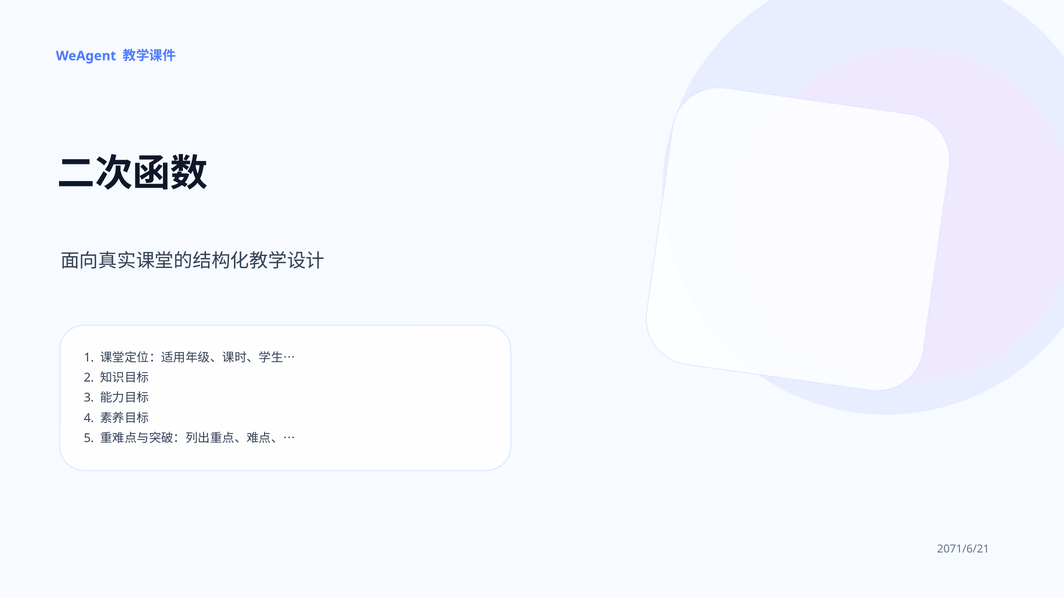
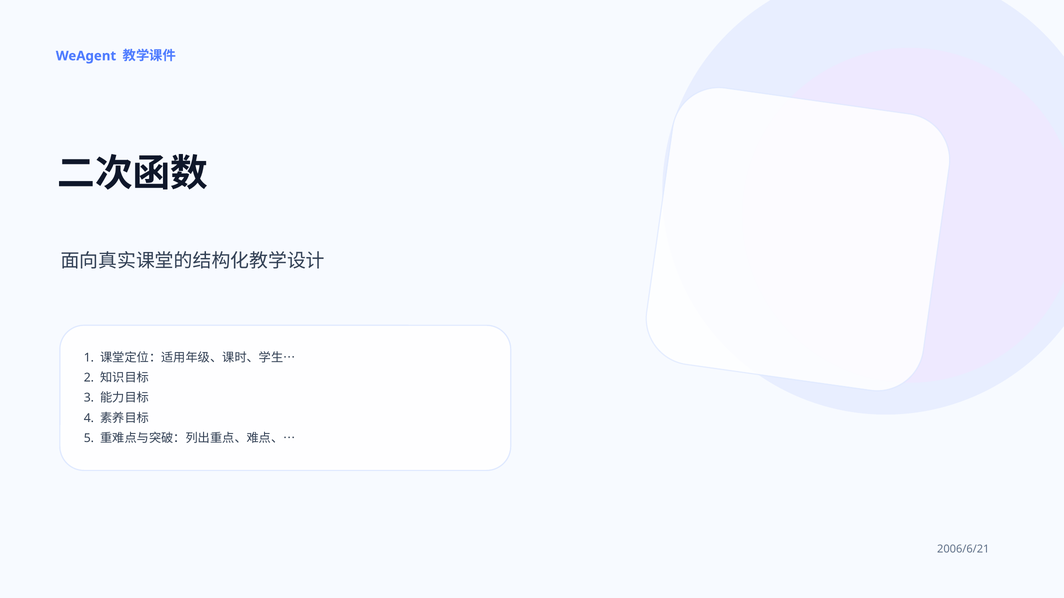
2071/6/21: 2071/6/21 -> 2006/6/21 (963, 549)
